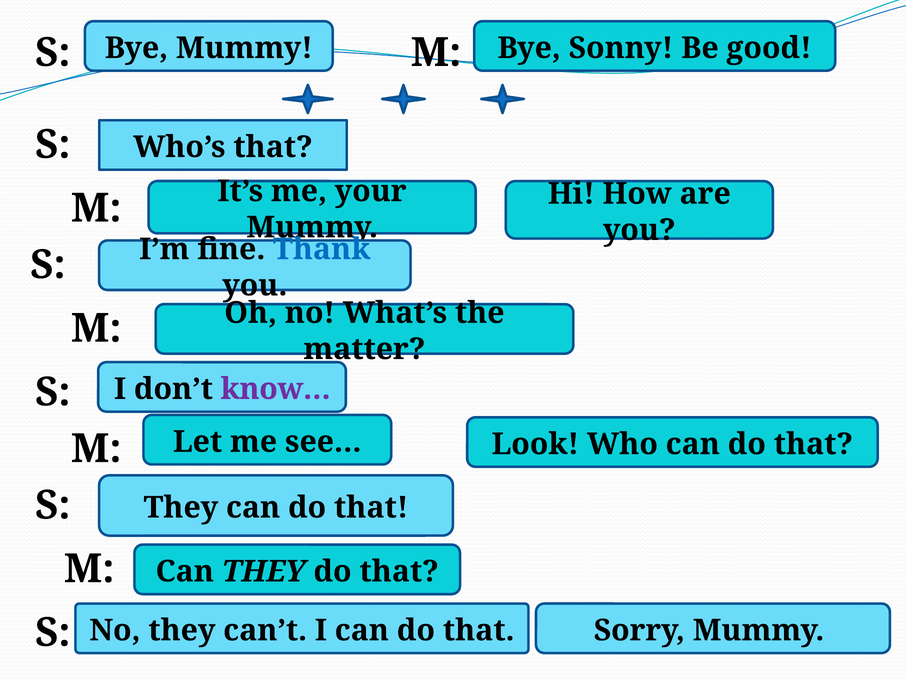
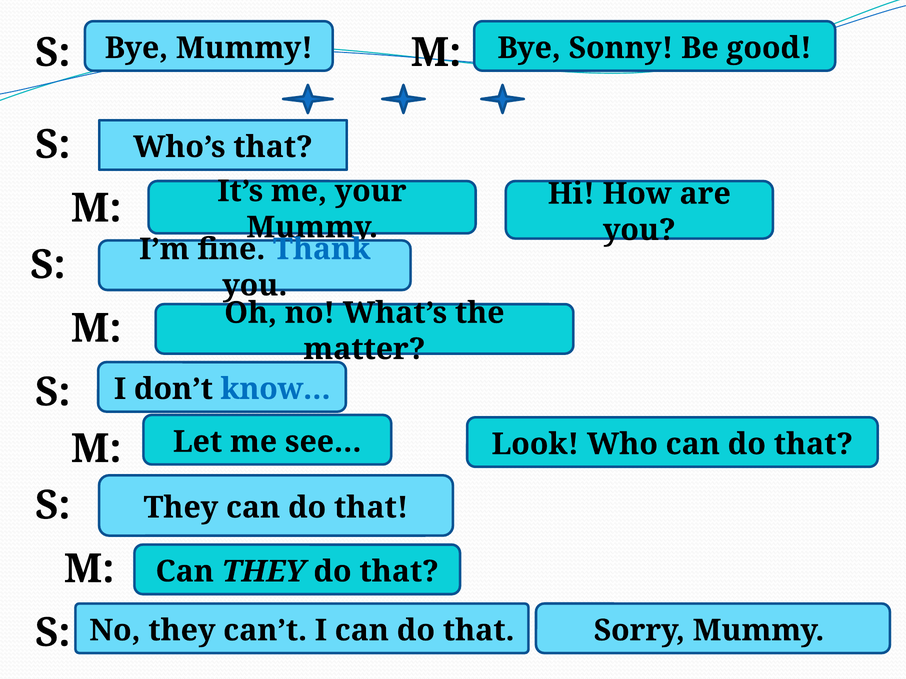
know… colour: purple -> blue (276, 389)
